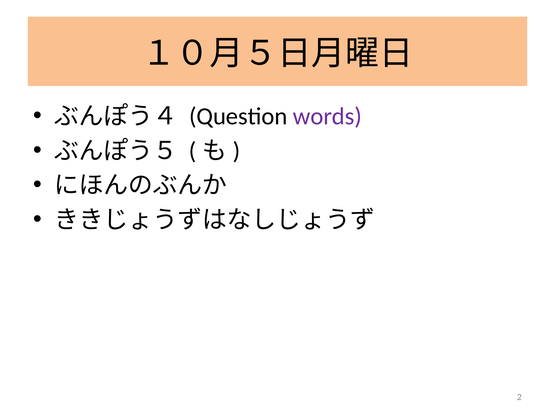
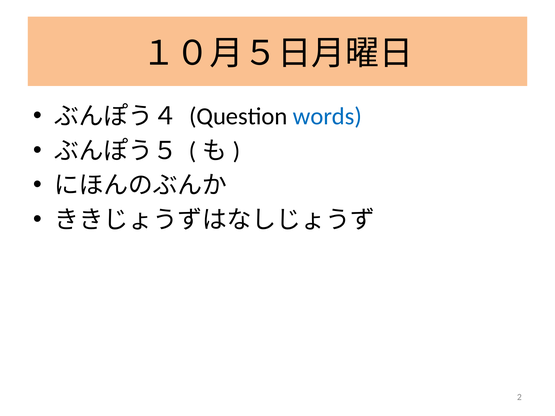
words colour: purple -> blue (327, 116)
